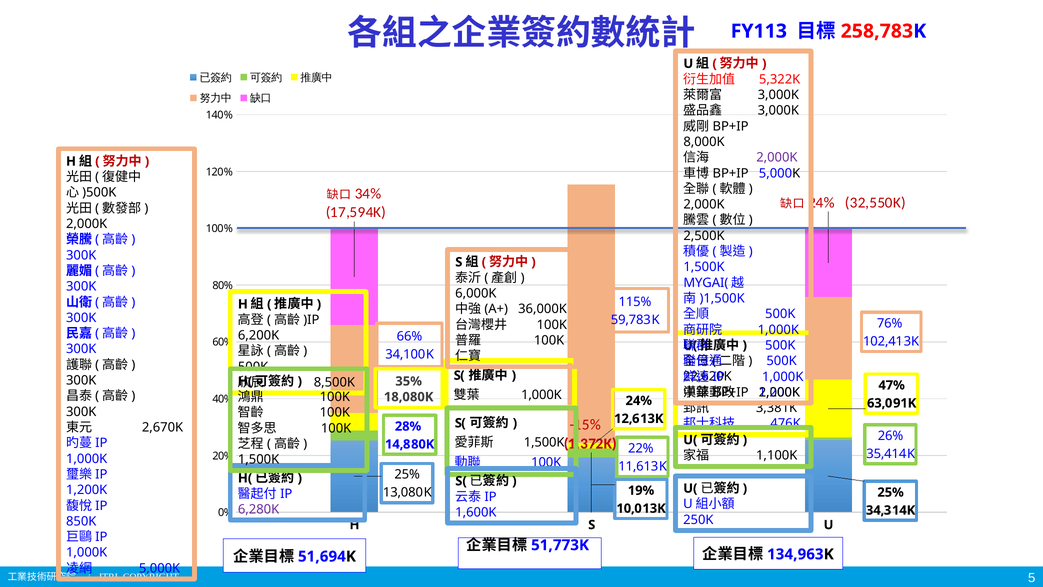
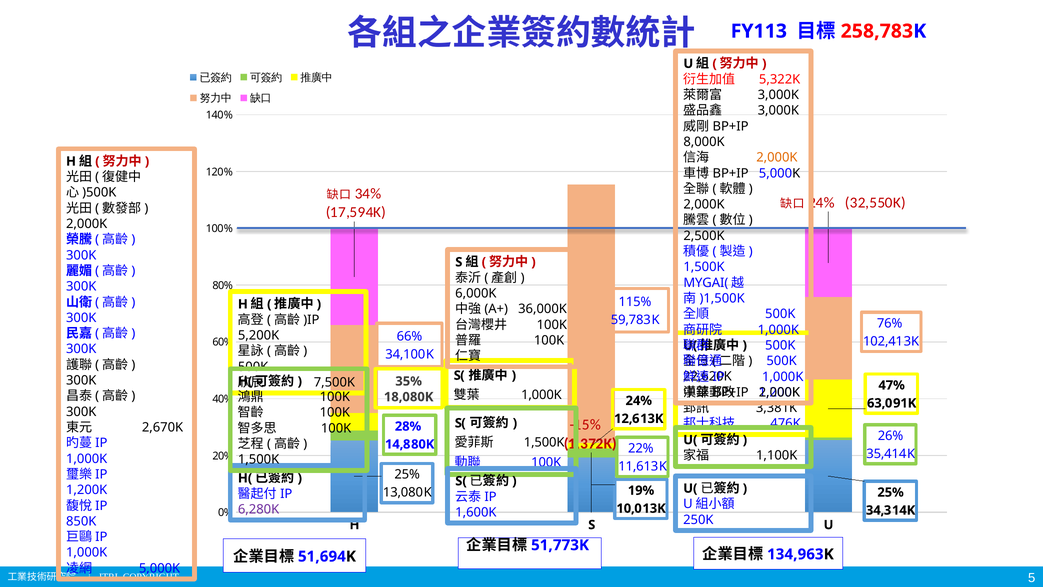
2,000K colour: purple -> orange (777, 157)
6,200K: 6,200K -> 5,200K (259, 335)
8,500K: 8,500K -> 7,500K (334, 382)
